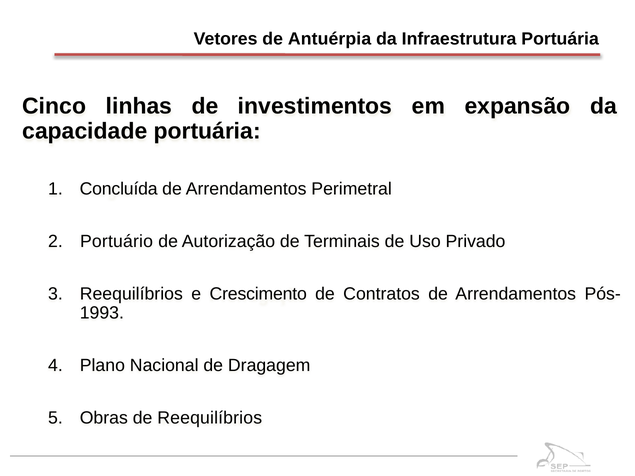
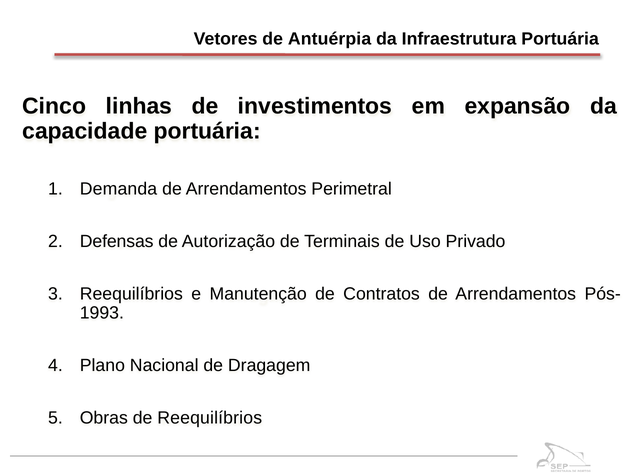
Concluída: Concluída -> Demanda (118, 189)
Portuário: Portuário -> Defensas (117, 241)
Crescimento: Crescimento -> Manutenção (258, 294)
